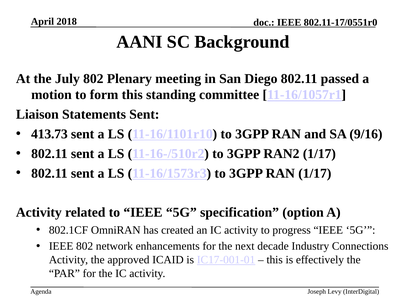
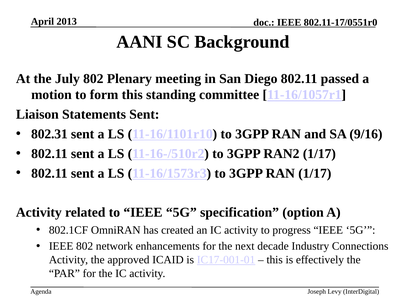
2018: 2018 -> 2013 (67, 22)
413.73: 413.73 -> 802.31 (49, 134)
